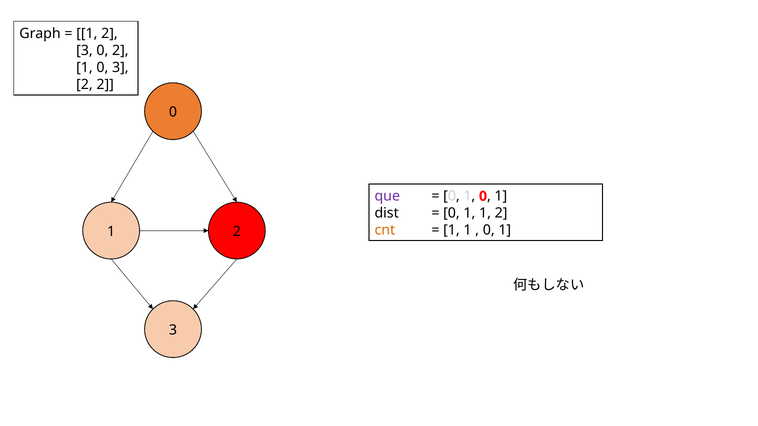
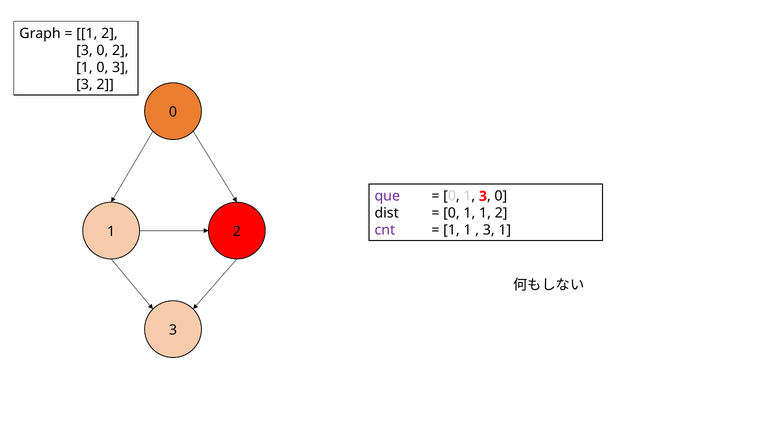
2: 2 -> 3 (84, 85)
0 1 0: 0 -> 3 (483, 196)
1: 1 -> 0 (501, 196)
cnt colour: orange -> purple (385, 230)
0: 0 -> 3 (489, 230)
